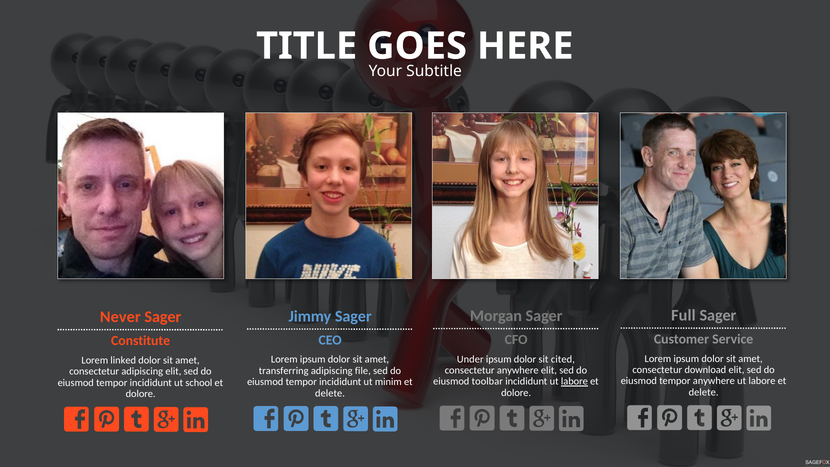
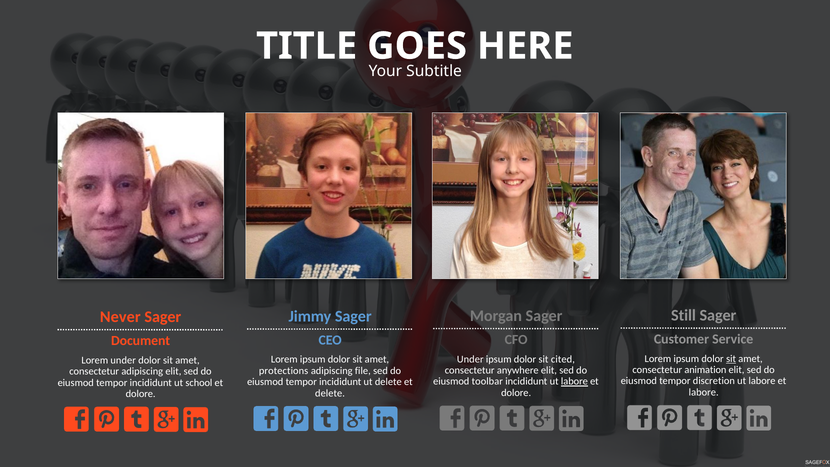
Full: Full -> Still (684, 315)
Constitute: Constitute -> Document (141, 341)
sit underline: none -> present (731, 359)
Lorem linked: linked -> under (123, 360)
download: download -> animation (705, 370)
transferring: transferring -> protections (284, 371)
tempor anywhere: anywhere -> discretion (714, 381)
ut minim: minim -> delete (388, 382)
delete: delete -> labore (704, 392)
